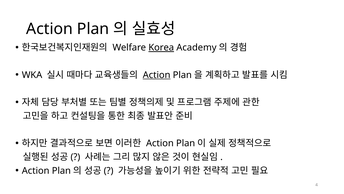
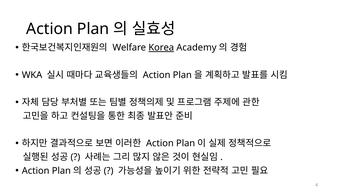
Action underline: present -> none (157, 75)
